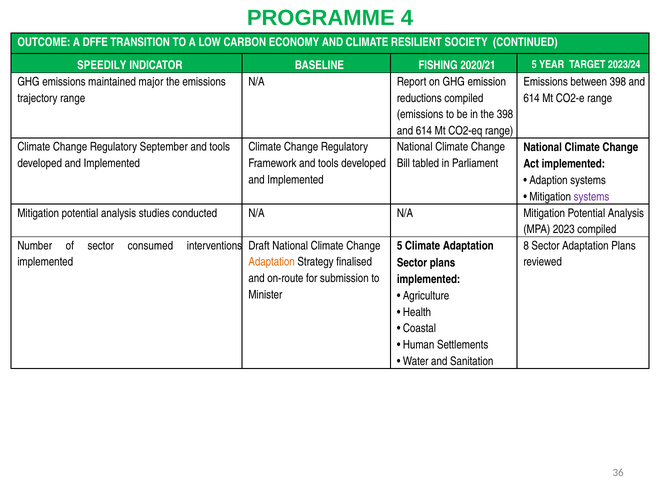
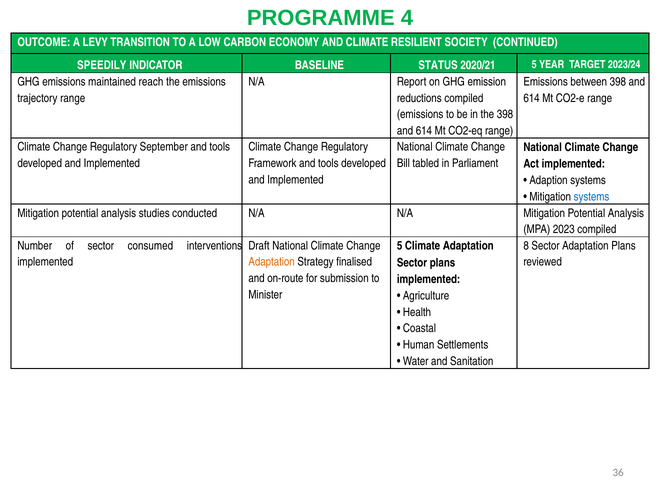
DFFE: DFFE -> LEVY (95, 42)
FISHING: FISHING -> STATUS (438, 65)
major: major -> reach (151, 82)
systems colour: purple -> blue (592, 197)
